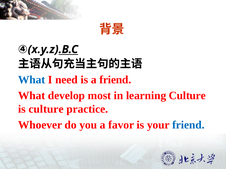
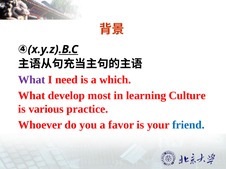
What colour: blue -> purple (32, 80)
a friend: friend -> which (115, 80)
is culture: culture -> various (46, 109)
